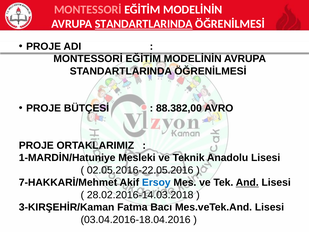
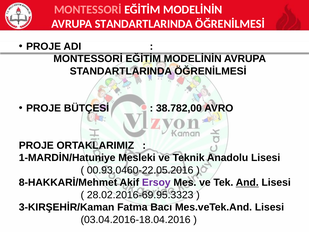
STANDARTLARINDA underline: present -> none (144, 24)
88.382,00: 88.382,00 -> 38.782,00 (179, 108)
02.05.2016-22.05.2016: 02.05.2016-22.05.2016 -> 00.93.0460-22.05.2016 (140, 170)
7-HAKKARİ/Mehmet: 7-HAKKARİ/Mehmet -> 8-HAKKARİ/Mehmet (68, 182)
Ersoy colour: blue -> purple (156, 182)
28.02.2016-14.03.2018: 28.02.2016-14.03.2018 -> 28.02.2016-69.95.3323 (140, 195)
